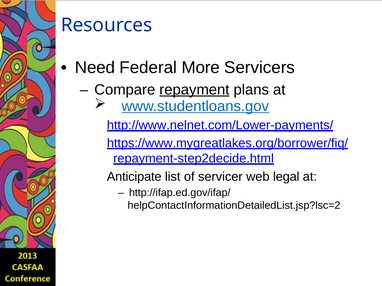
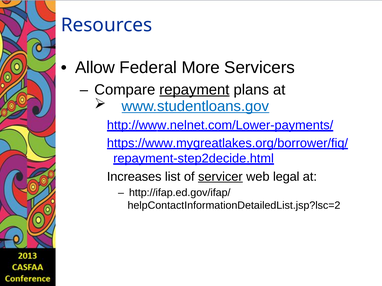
Need: Need -> Allow (95, 68)
Anticipate: Anticipate -> Increases (134, 177)
servicer underline: none -> present (220, 177)
